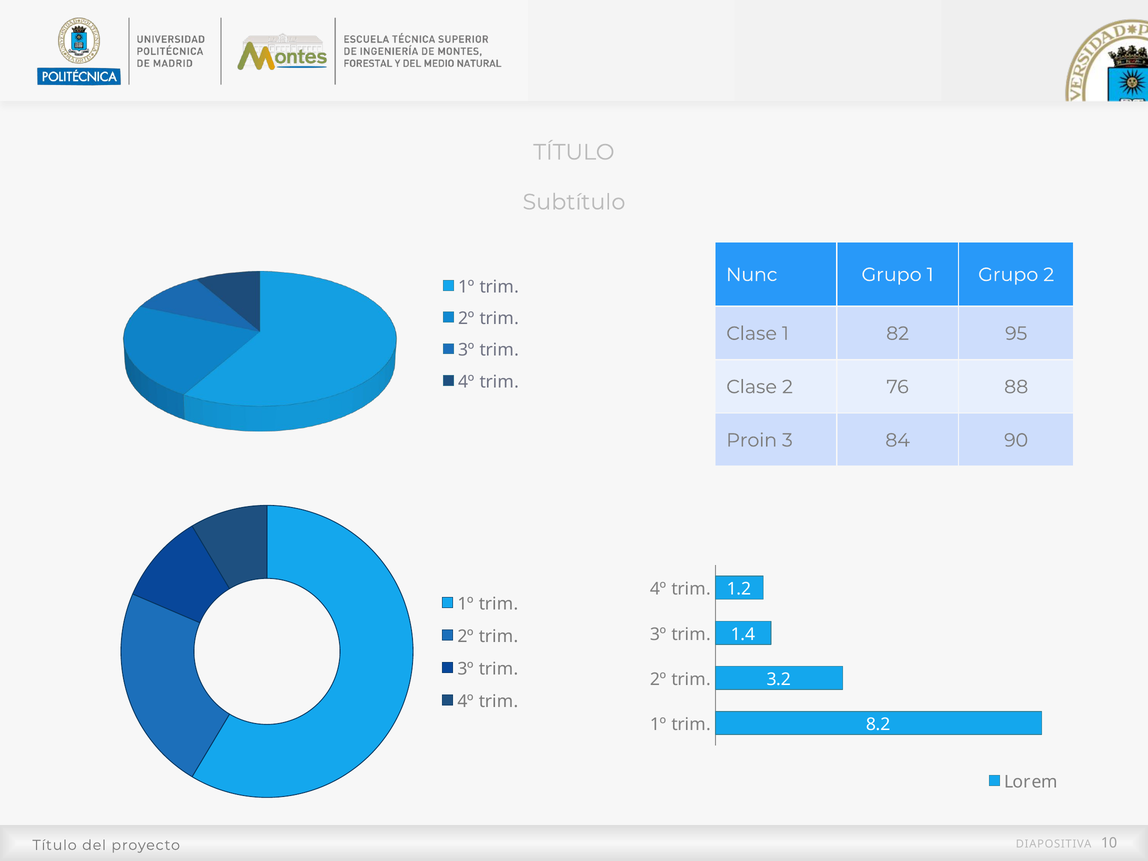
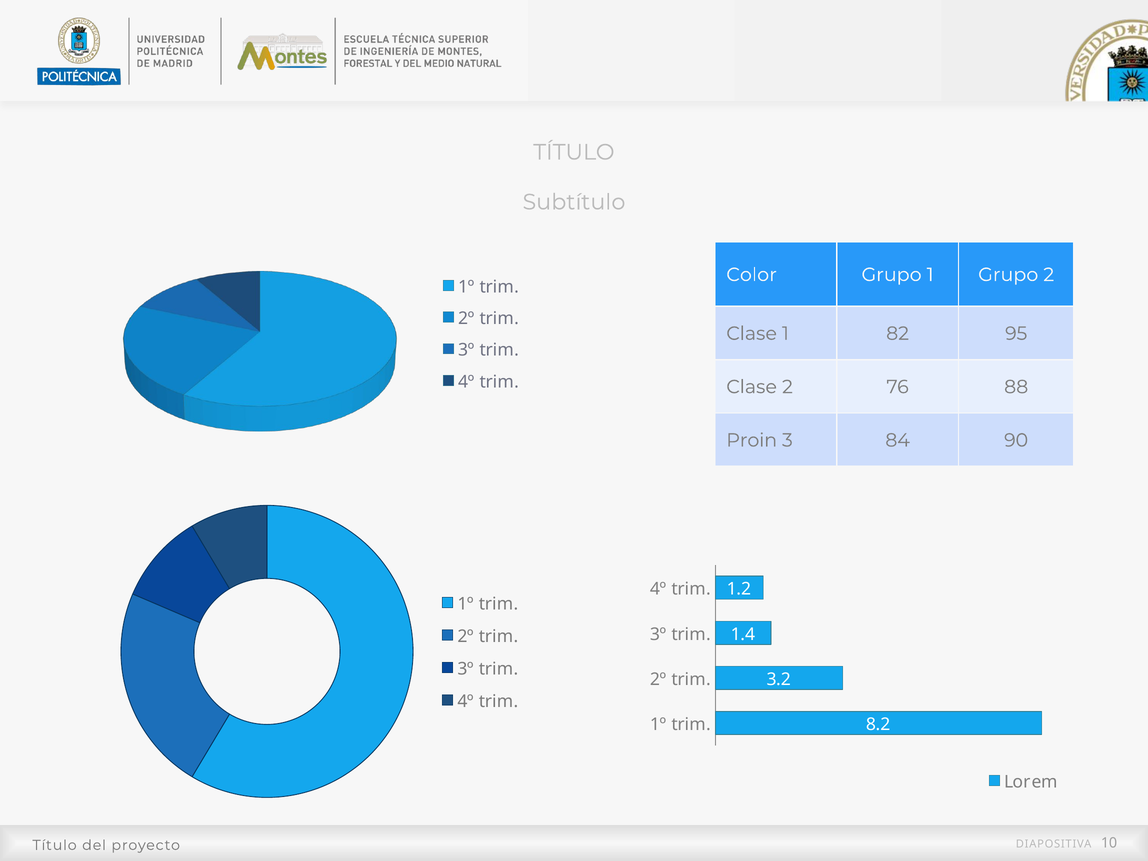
Nunc: Nunc -> Color (752, 275)
